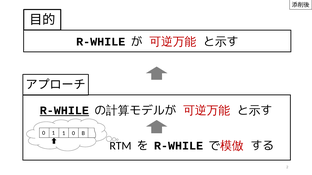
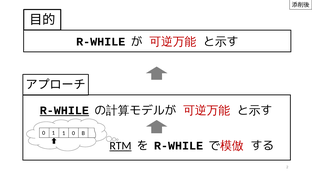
RTM underline: none -> present (120, 146)
